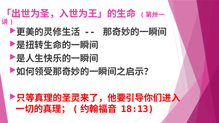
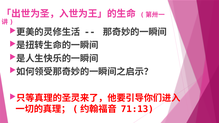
18:13: 18:13 -> 71:13 (137, 109)
